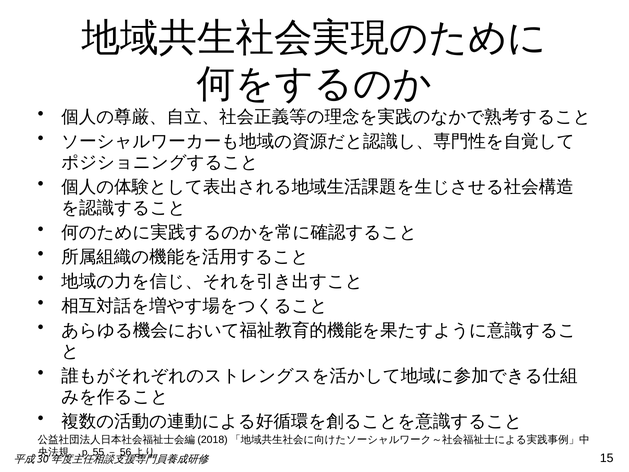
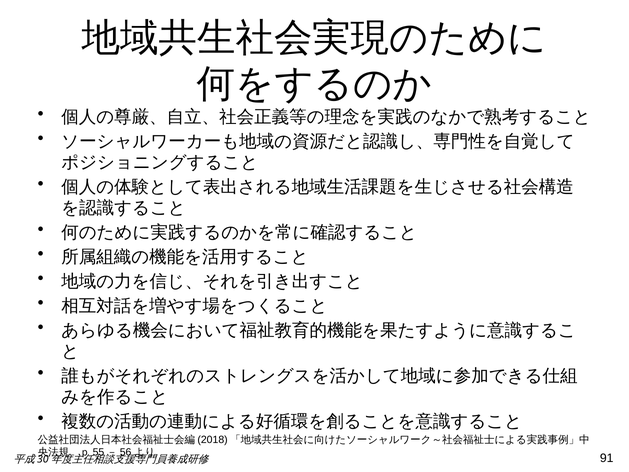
15: 15 -> 91 (607, 458)
